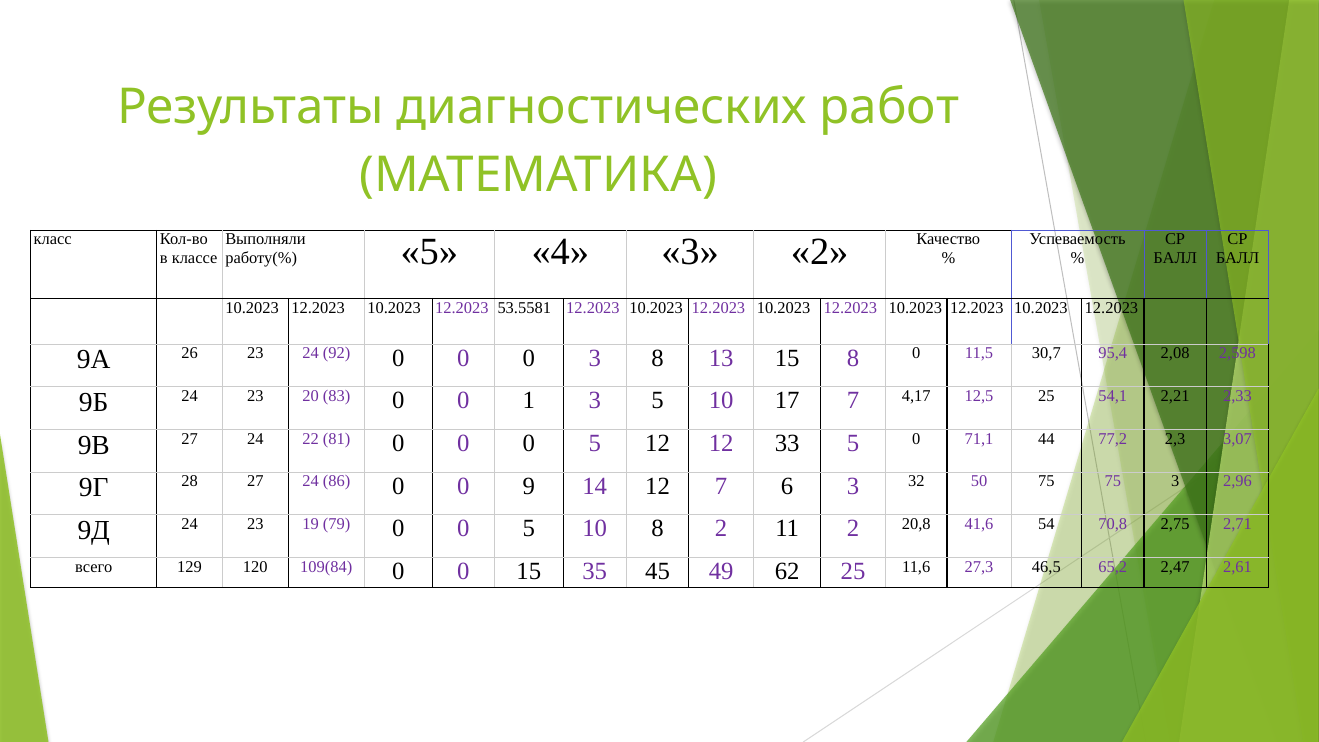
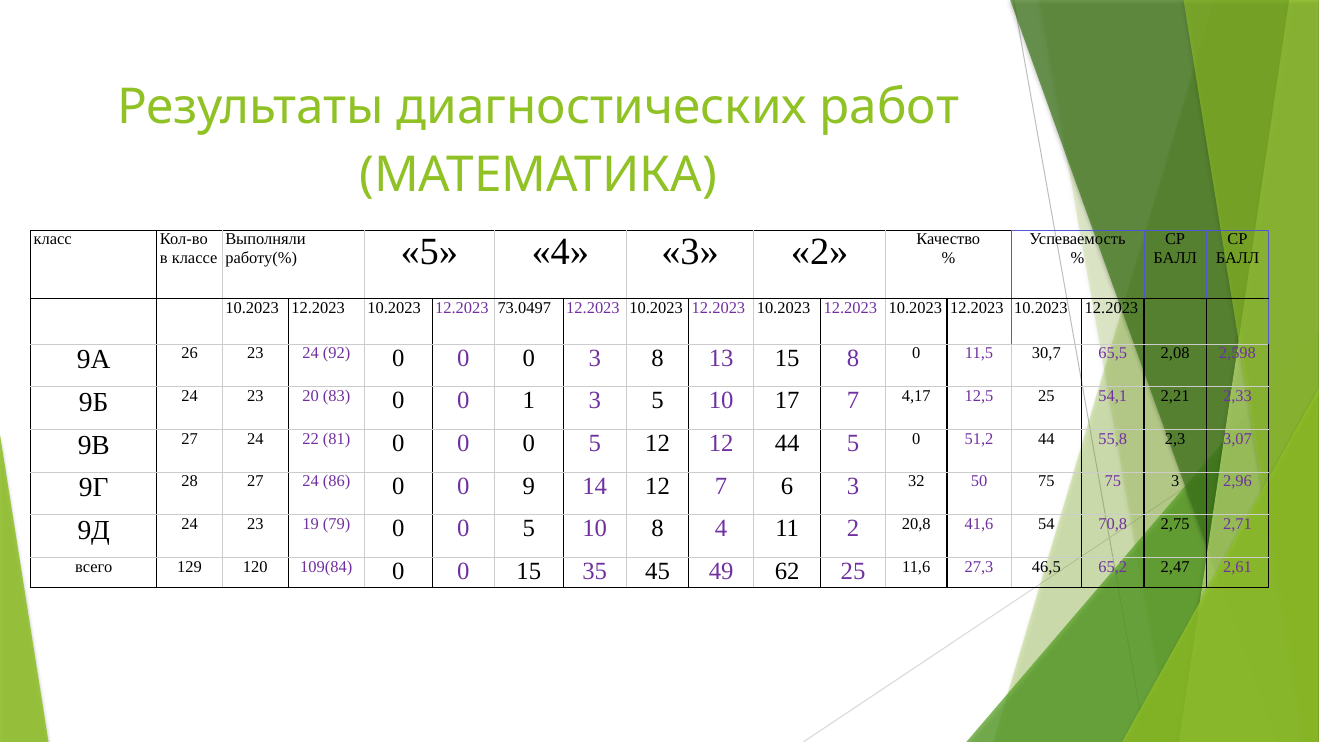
53.5581: 53.5581 -> 73.0497 (524, 308)
95,4: 95,4 -> 65,5 (1113, 353)
12 33: 33 -> 44 (787, 443)
71,1: 71,1 -> 51,2 (979, 439)
77,2: 77,2 -> 55,8 (1113, 439)
8 2: 2 -> 4 (721, 529)
